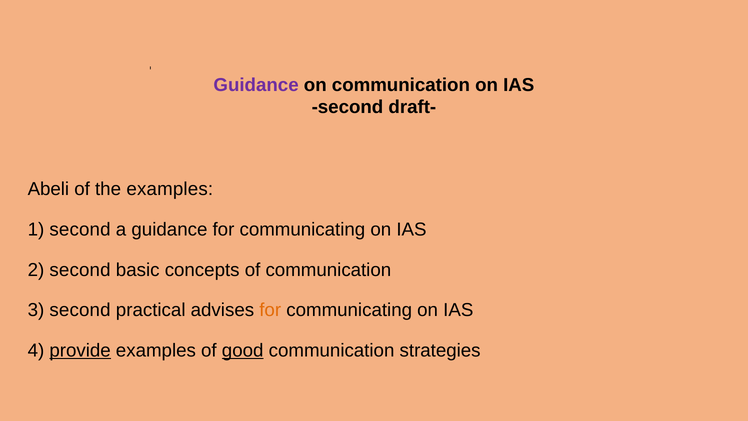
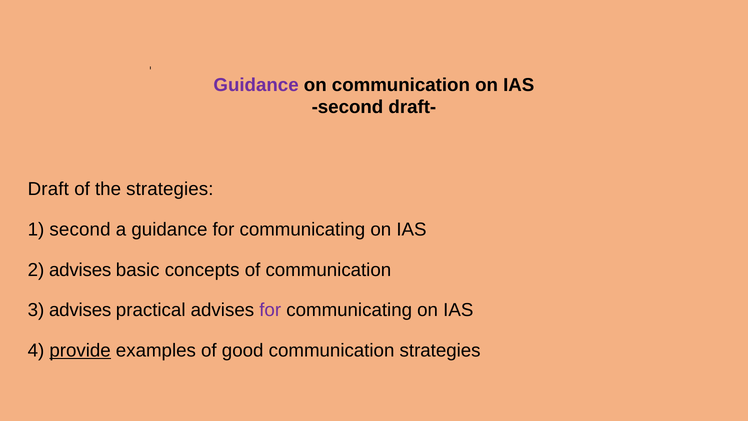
Abeli: Abeli -> Draft (48, 189)
the examples: examples -> strategies (170, 189)
2 second: second -> advises (80, 270)
3 second: second -> advises (80, 310)
for colour: orange -> purple (270, 310)
good underline: present -> none (243, 350)
